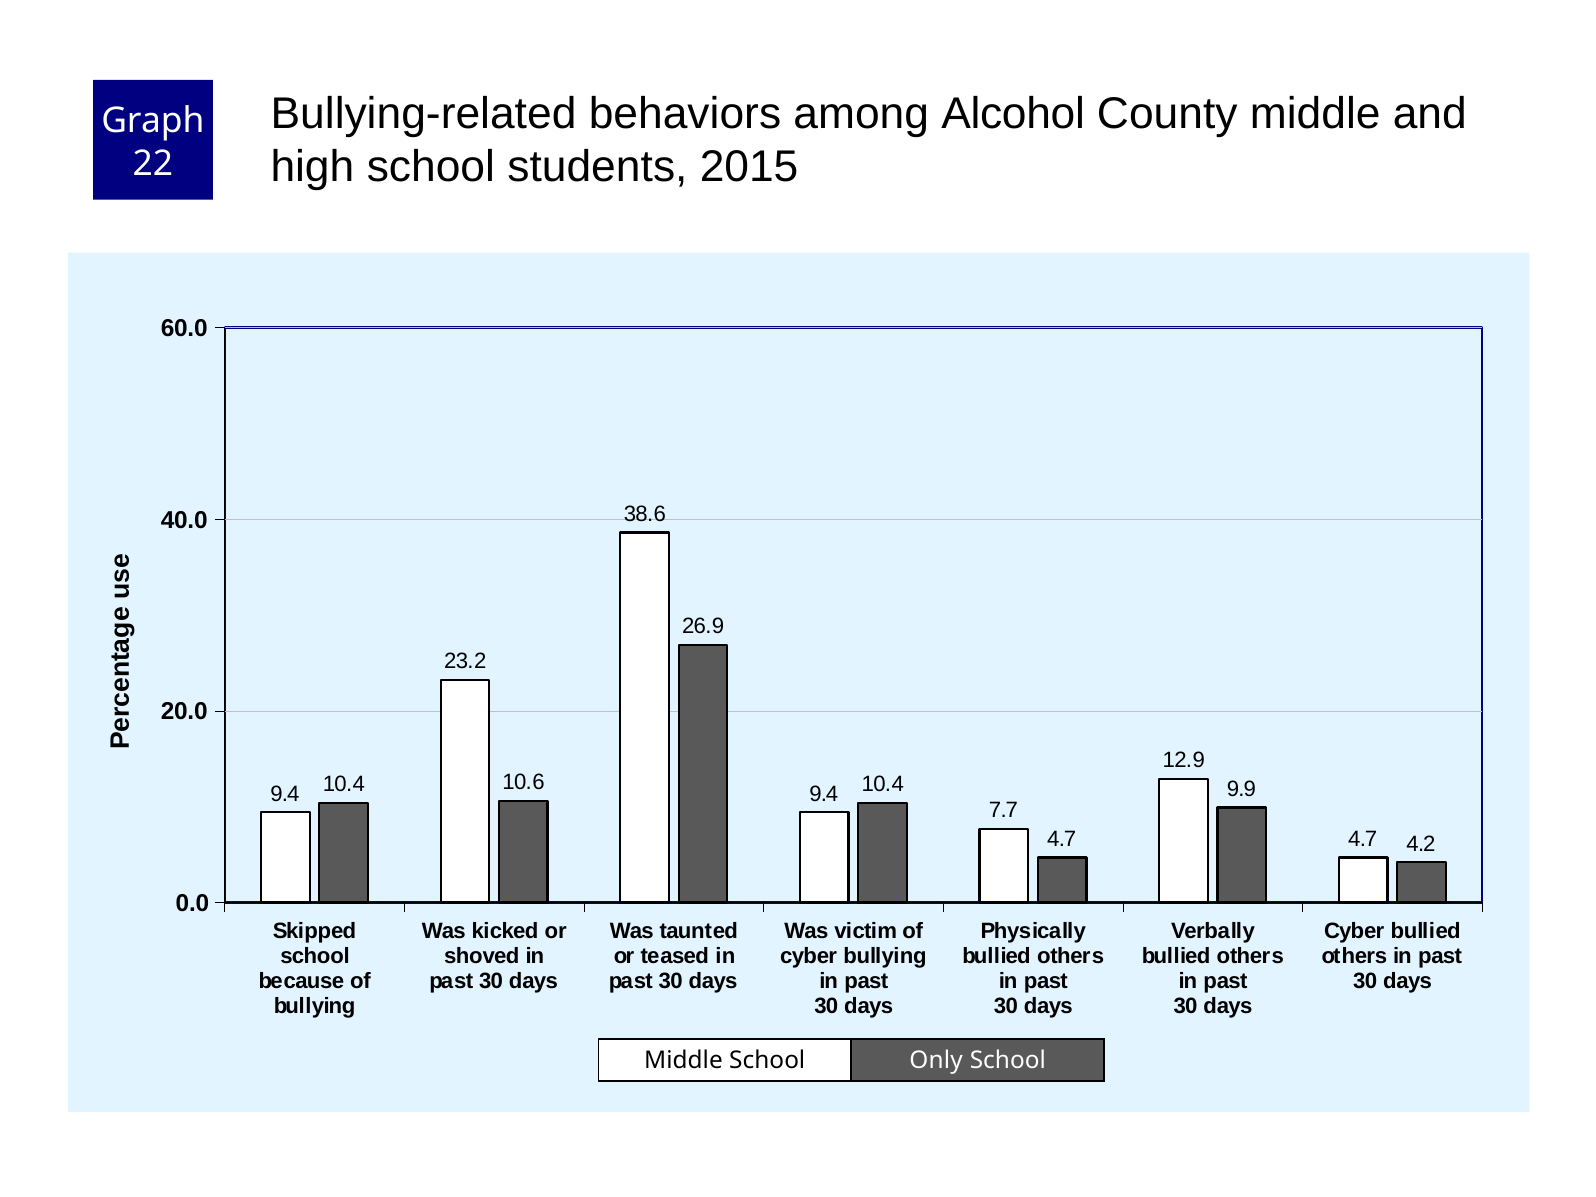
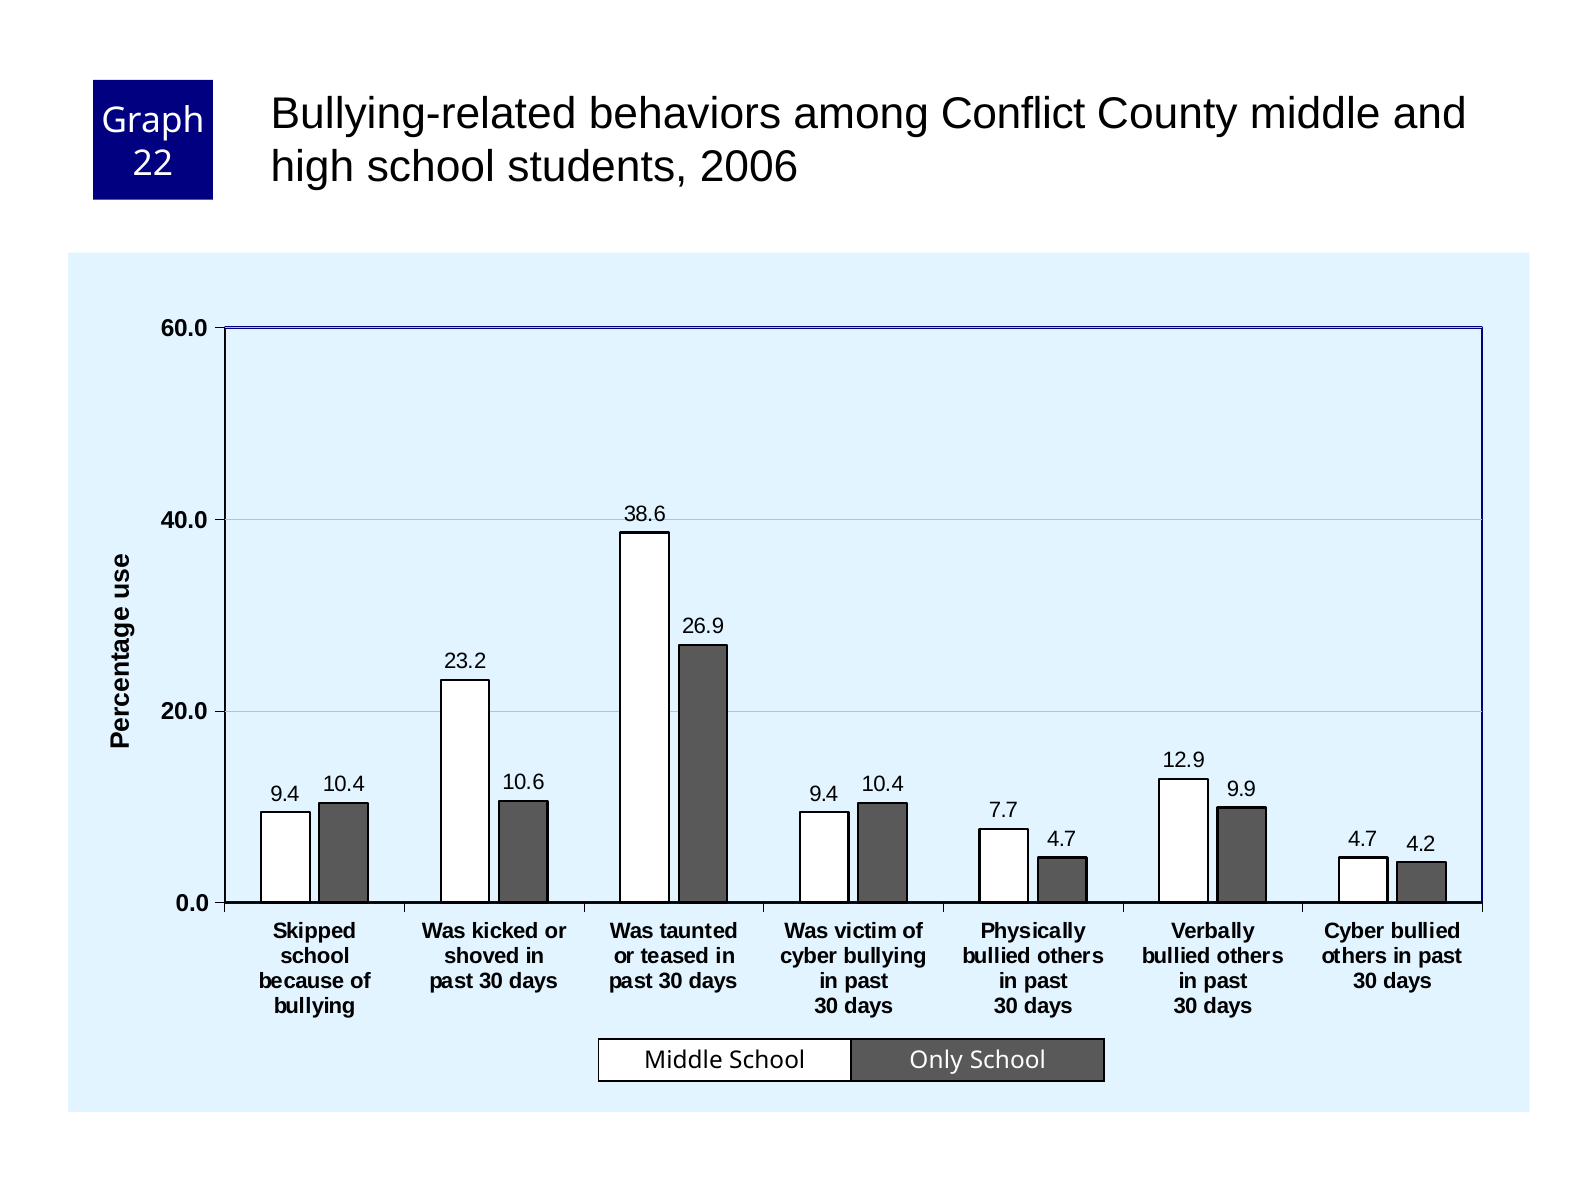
Alcohol: Alcohol -> Conflict (1013, 114)
2015: 2015 -> 2006 (749, 167)
